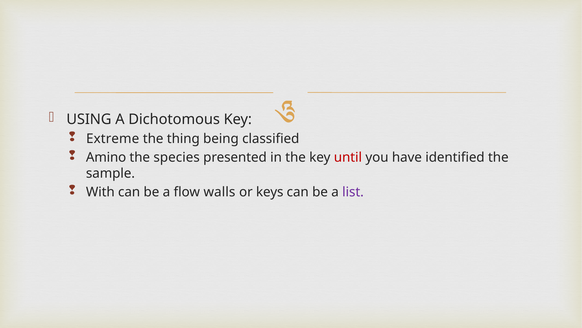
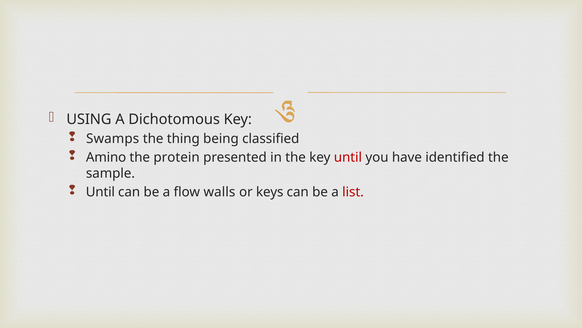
Extreme: Extreme -> Swamps (113, 139)
species: species -> protein (177, 157)
With: With -> Until (100, 192)
list colour: purple -> red (353, 192)
